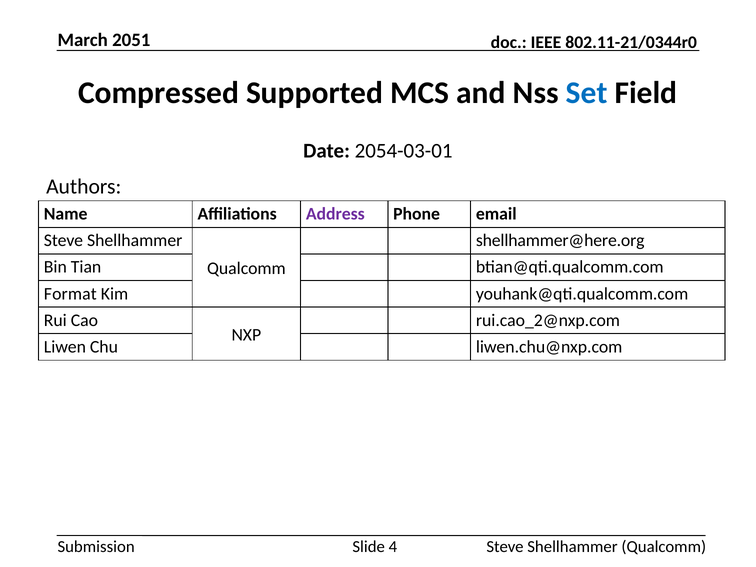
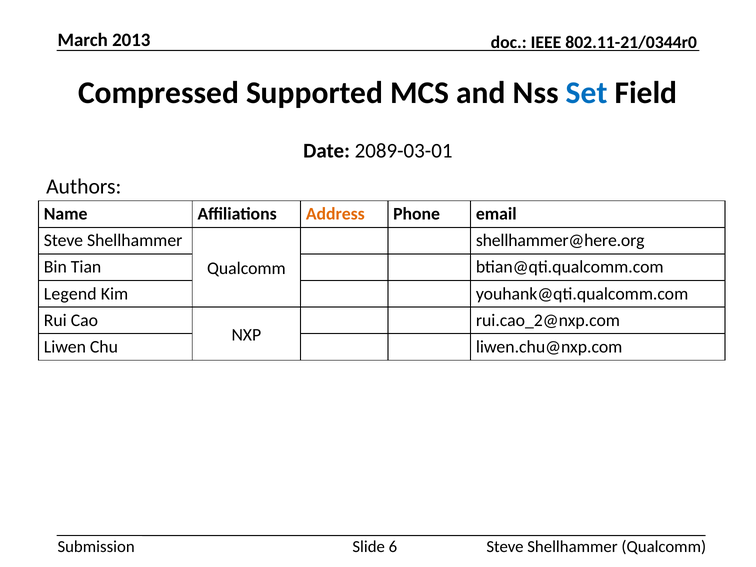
2051: 2051 -> 2013 (131, 40)
2054-03-01: 2054-03-01 -> 2089-03-01 (404, 151)
Address colour: purple -> orange (335, 214)
Format: Format -> Legend (70, 294)
4: 4 -> 6 (393, 547)
